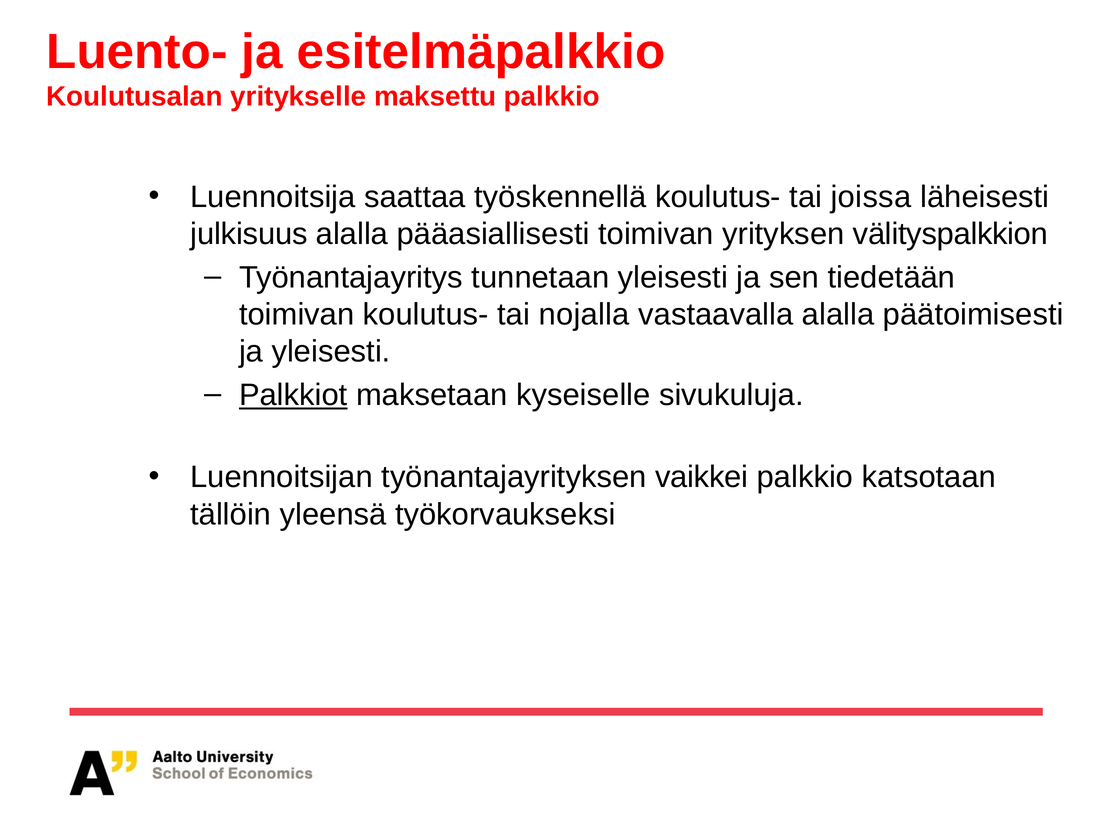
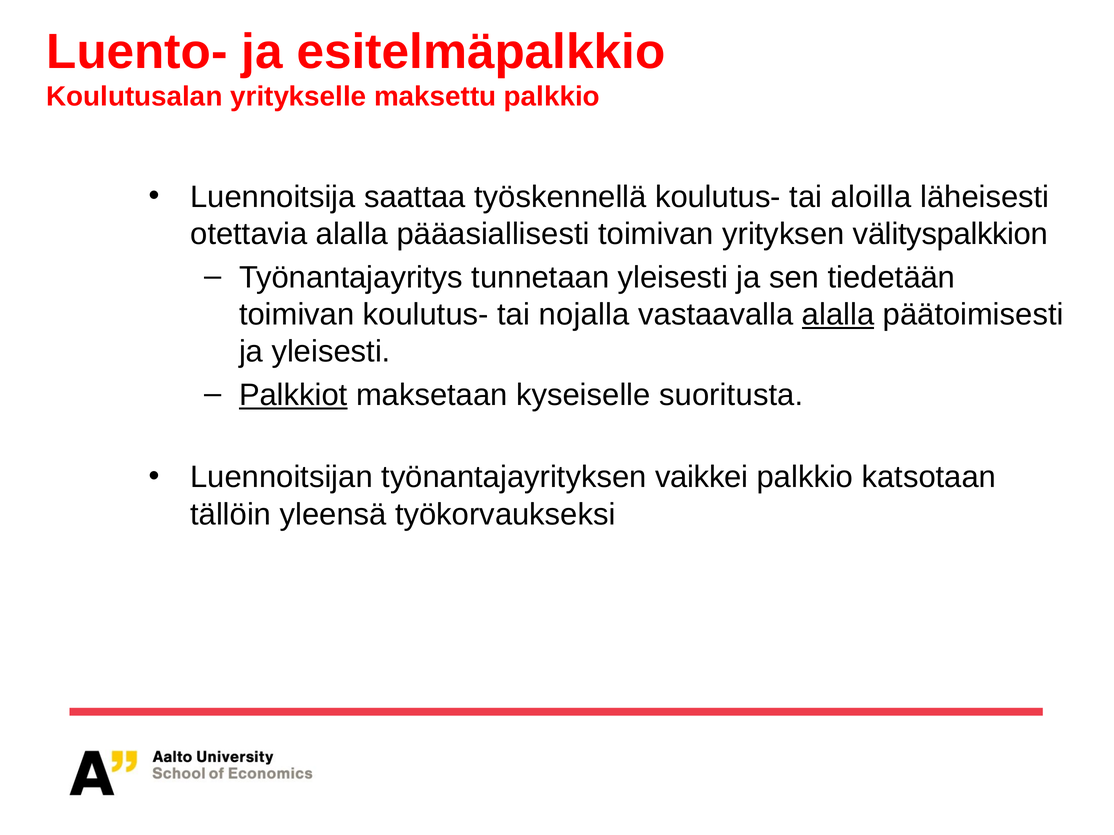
joissa: joissa -> aloilla (871, 197)
julkisuus: julkisuus -> otettavia (249, 234)
alalla underline: none -> present (838, 315)
sivukuluja: sivukuluja -> suoritusta (731, 395)
